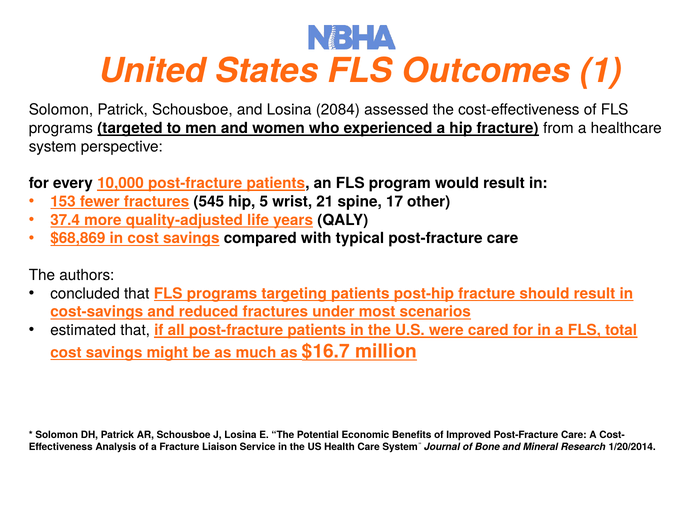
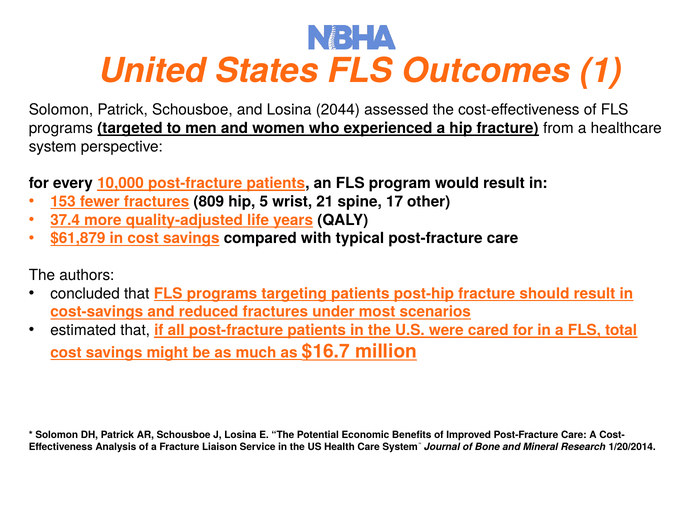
2084: 2084 -> 2044 (338, 110)
545: 545 -> 809 (209, 202)
$68,869: $68,869 -> $61,879 (78, 238)
